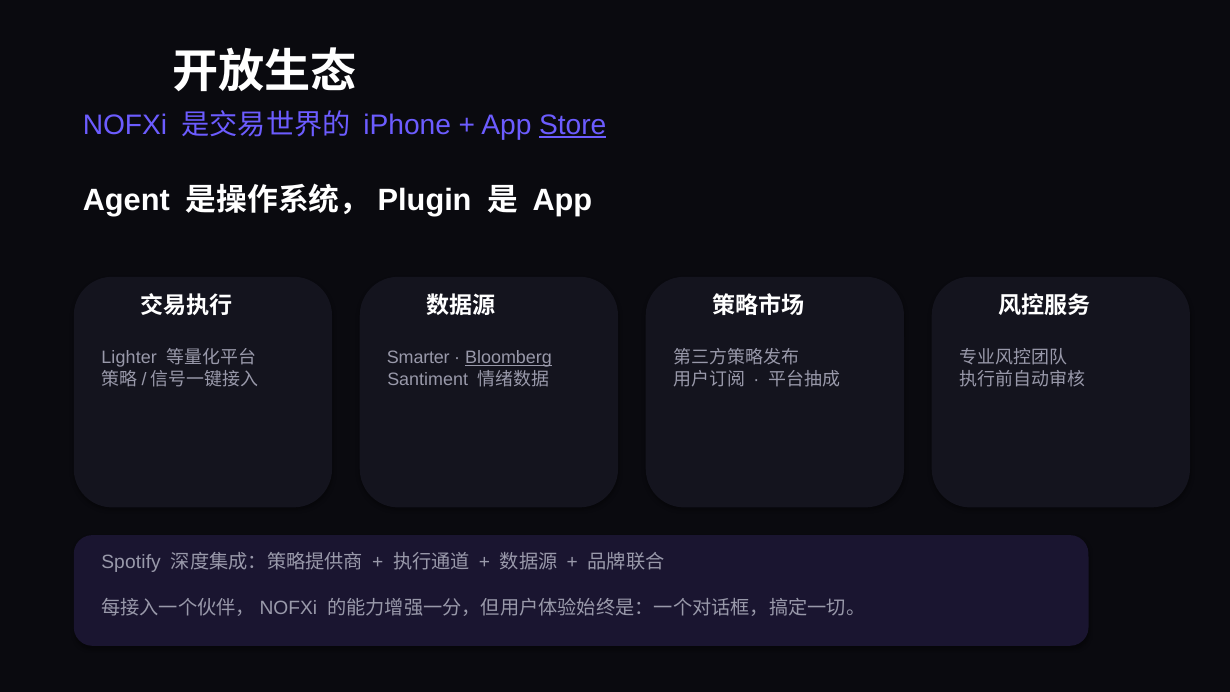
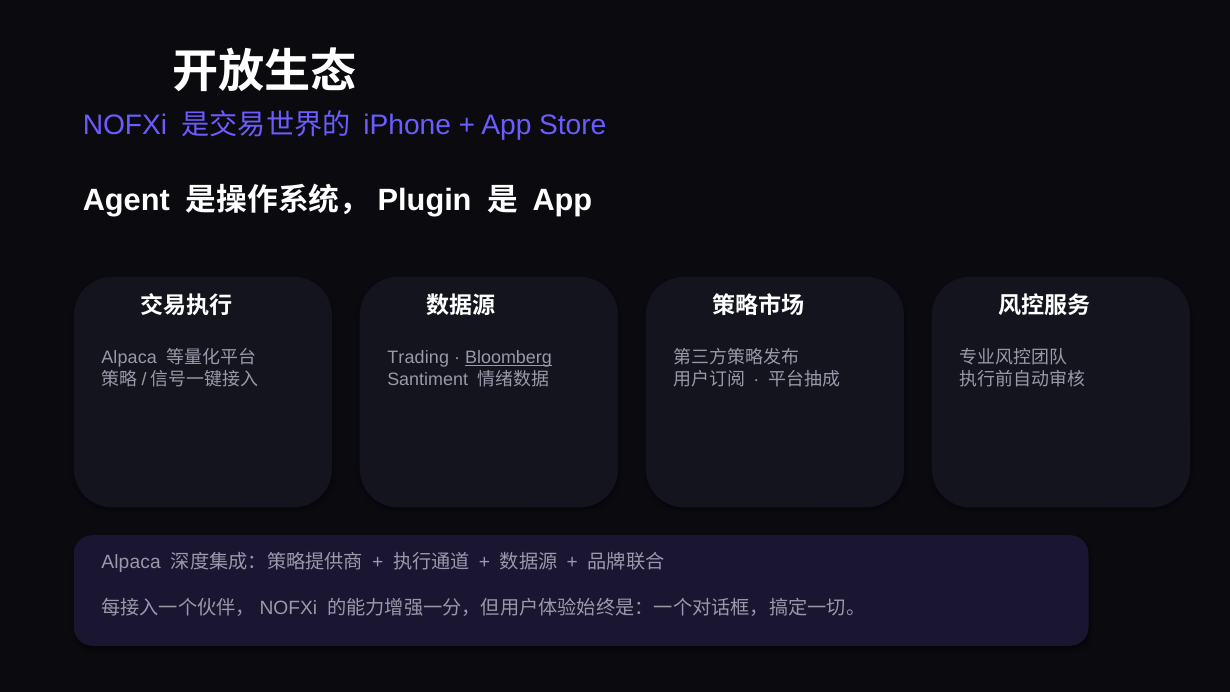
Store underline: present -> none (573, 125)
Lighter: Lighter -> Alpaca (129, 358)
Smarter: Smarter -> Trading (418, 358)
Spotify: Spotify -> Alpaca (131, 562)
